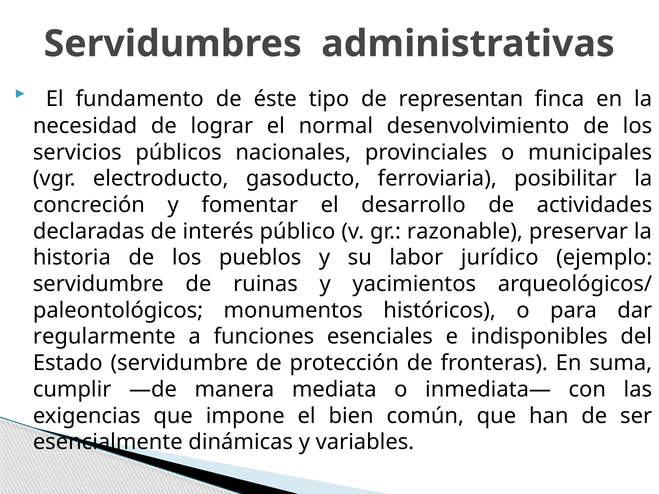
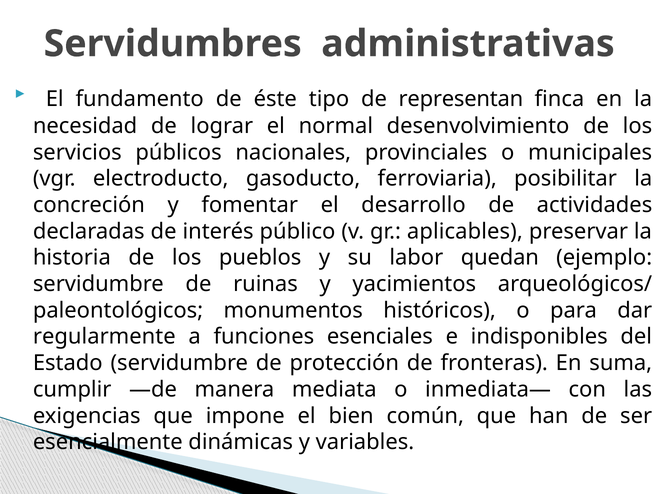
razonable: razonable -> aplicables (465, 231)
jurídico: jurídico -> quedan (500, 258)
